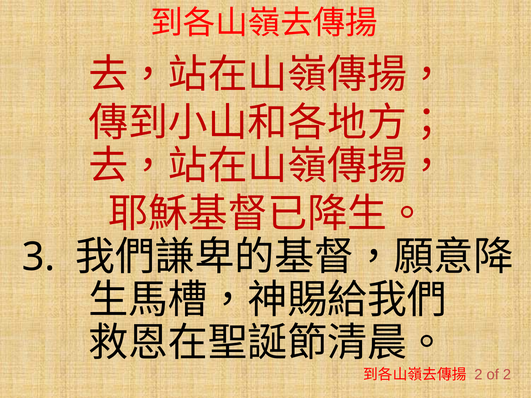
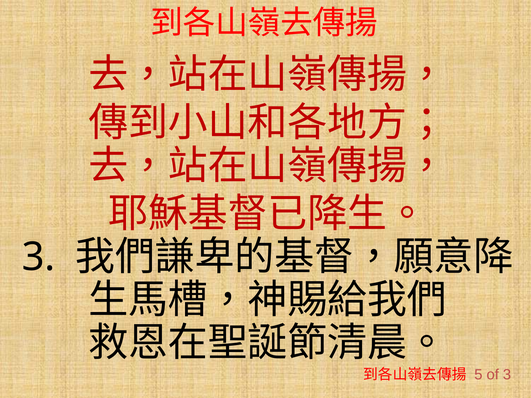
2: 2 -> 5 (478, 375)
of 2: 2 -> 3 (507, 375)
